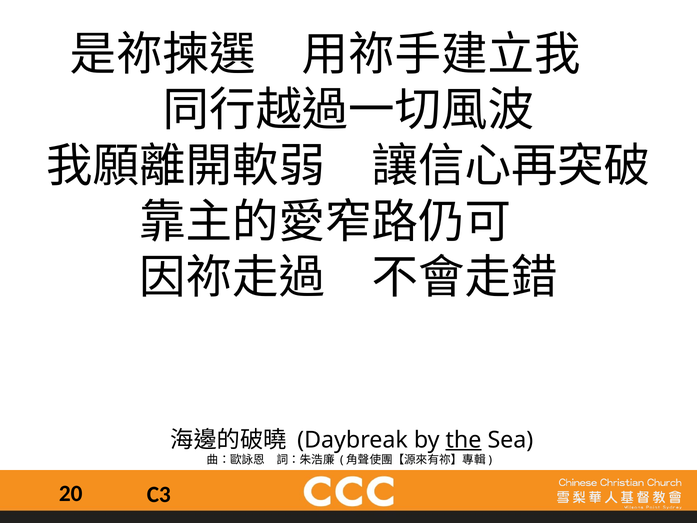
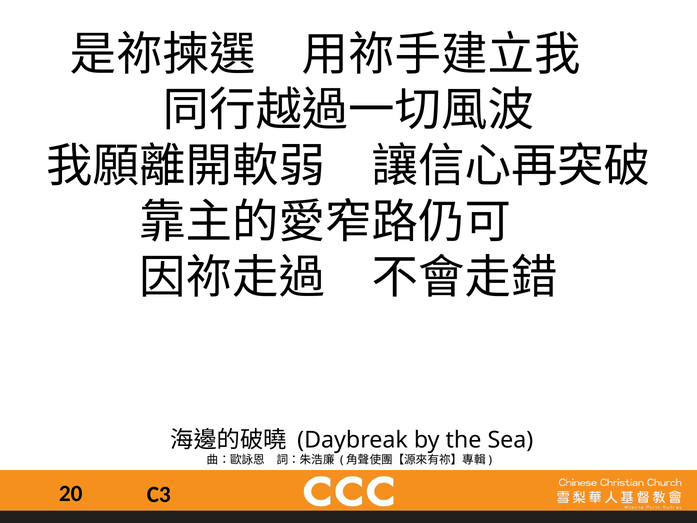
the underline: present -> none (464, 440)
